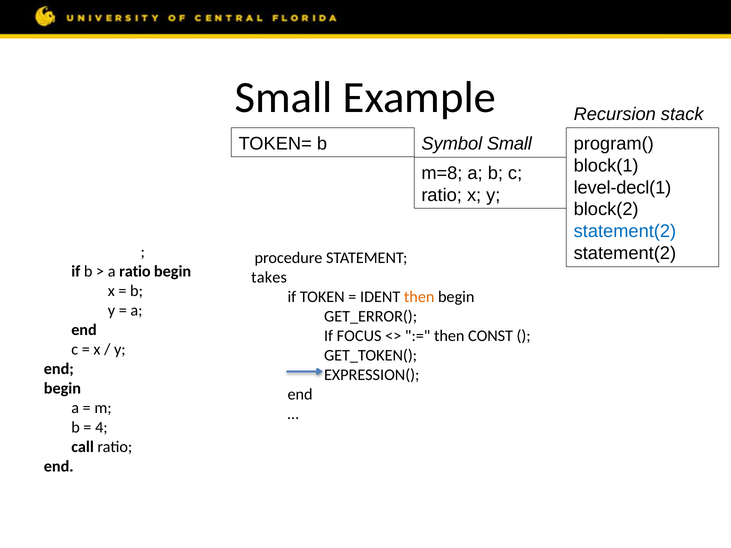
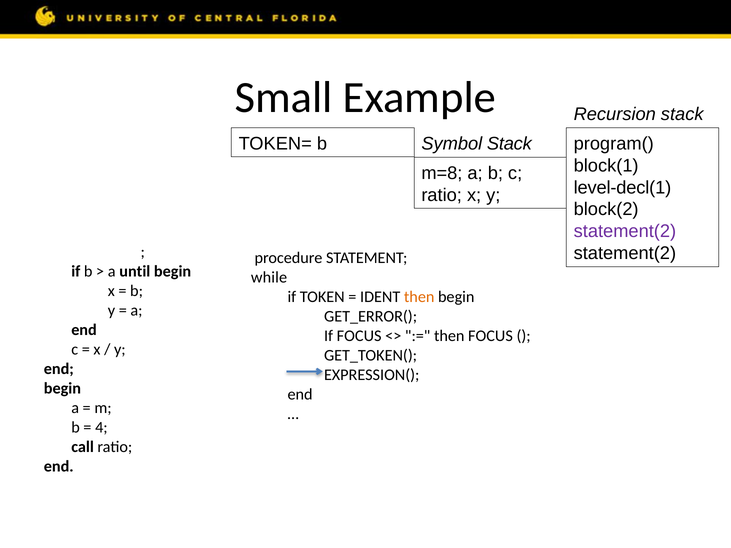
Symbol Small: Small -> Stack (509, 144)
statement(2 colour: blue -> purple (625, 231)
a ratio: ratio -> until (135, 272)
takes: takes -> while (269, 278)
then CONST: CONST -> FOCUS (490, 336)
